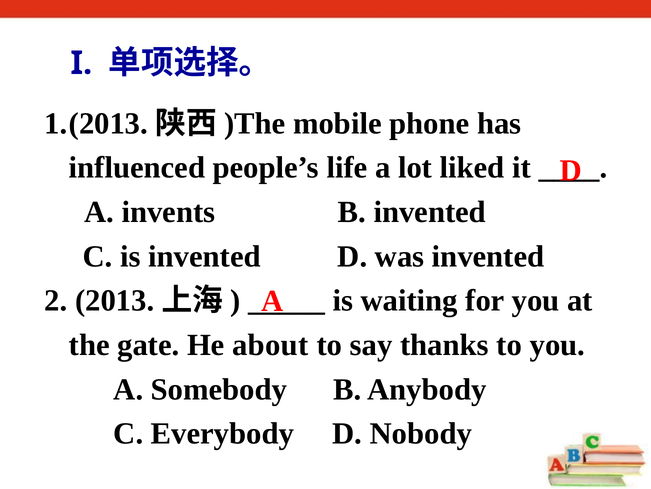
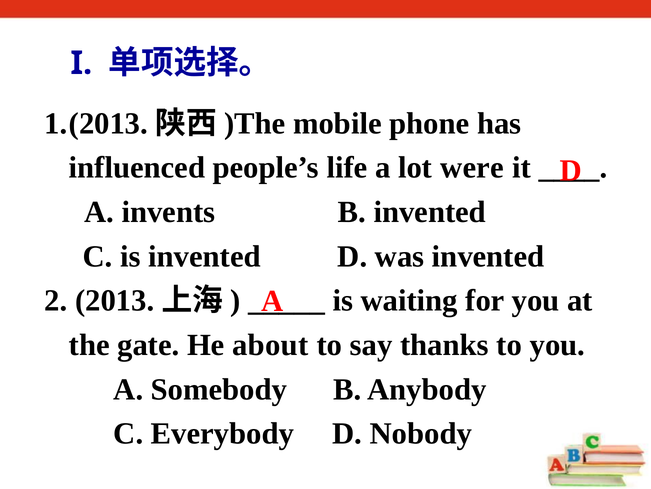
liked: liked -> were (472, 168)
